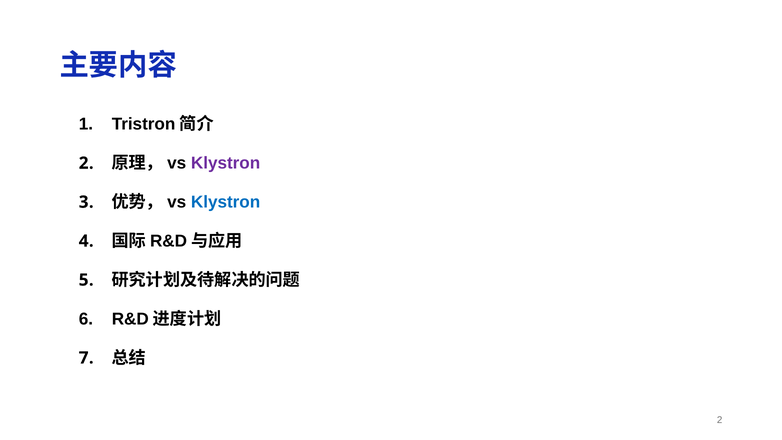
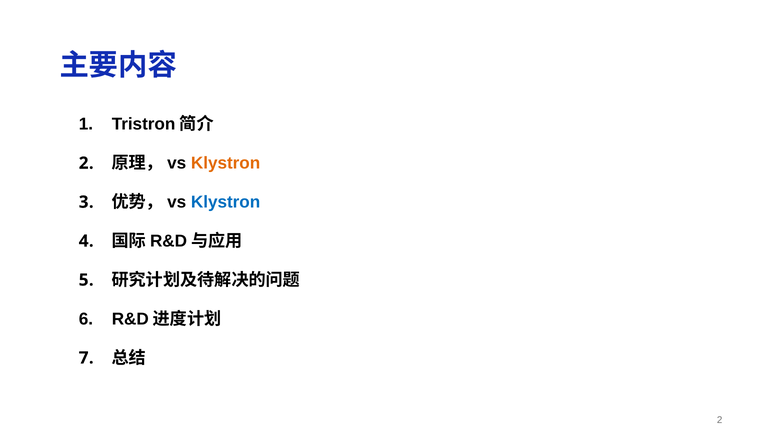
Klystron colour: purple -> orange (226, 163)
